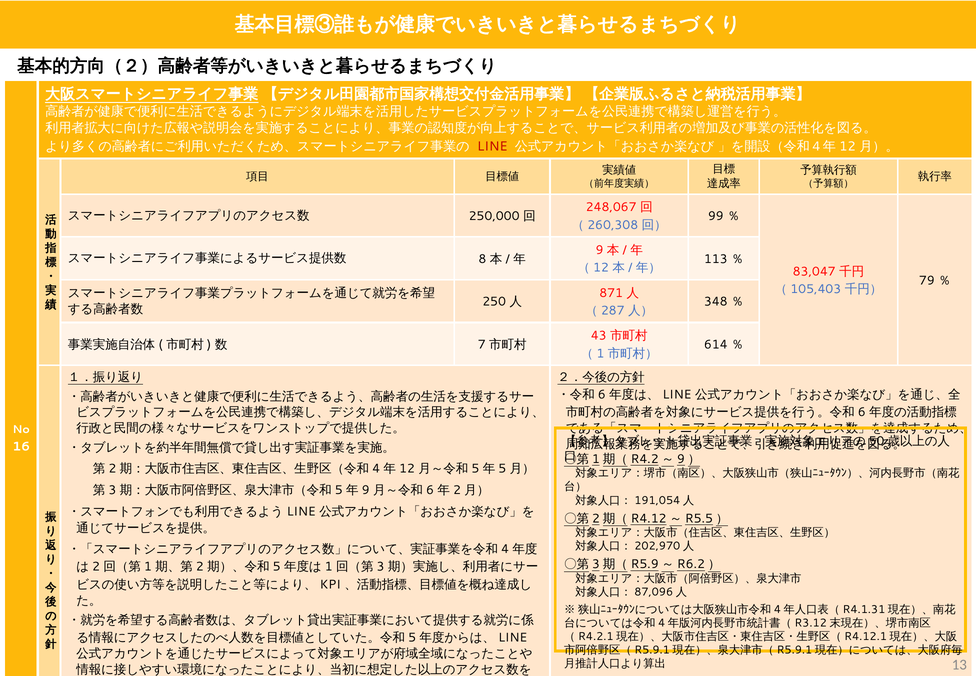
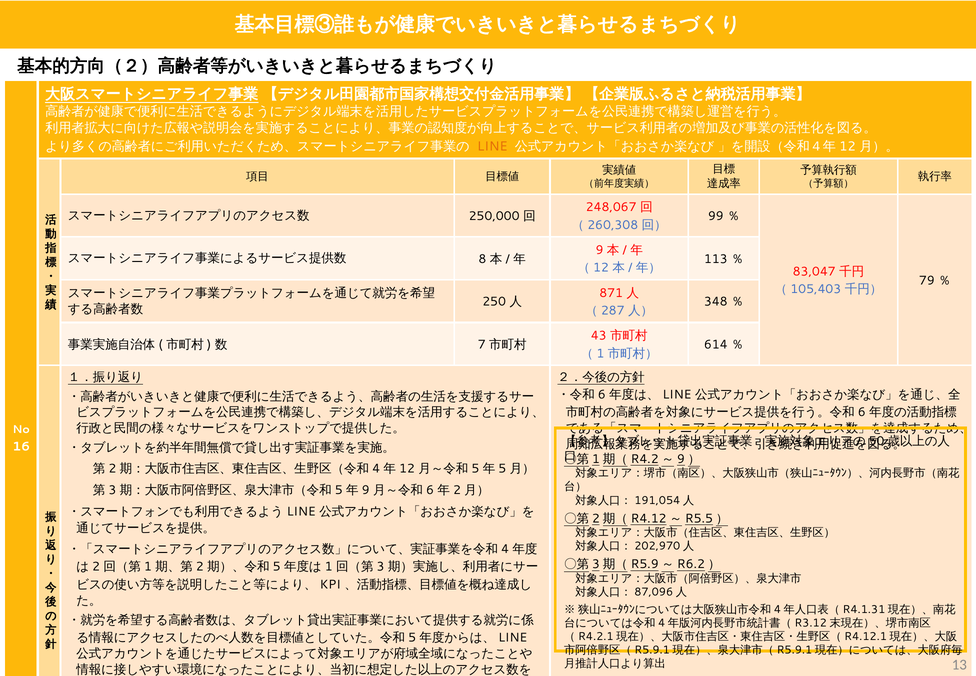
LINE colour: red -> orange (492, 146)
